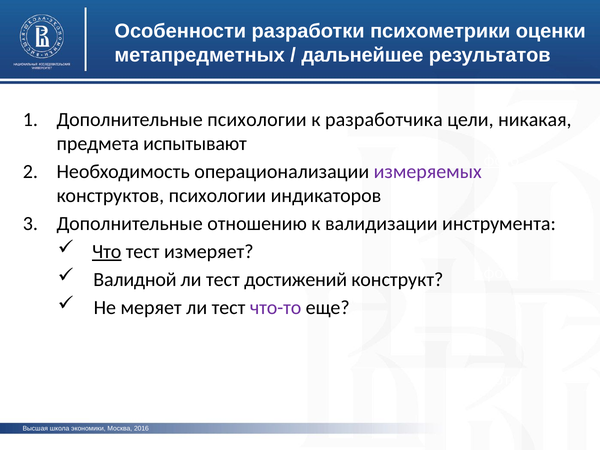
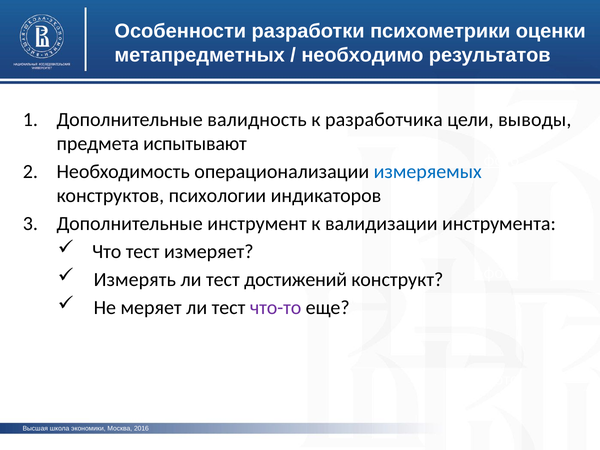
дальнейшее: дальнейшее -> необходимо (362, 55)
Дополнительные психологии: психологии -> валидность (257, 120)
никакая: никакая -> выводы (535, 120)
измеряемых colour: purple -> blue (428, 172)
отношению: отношению -> инструмент (257, 224)
Что underline: present -> none (107, 252)
Валидной: Валидной -> Измерять (135, 280)
